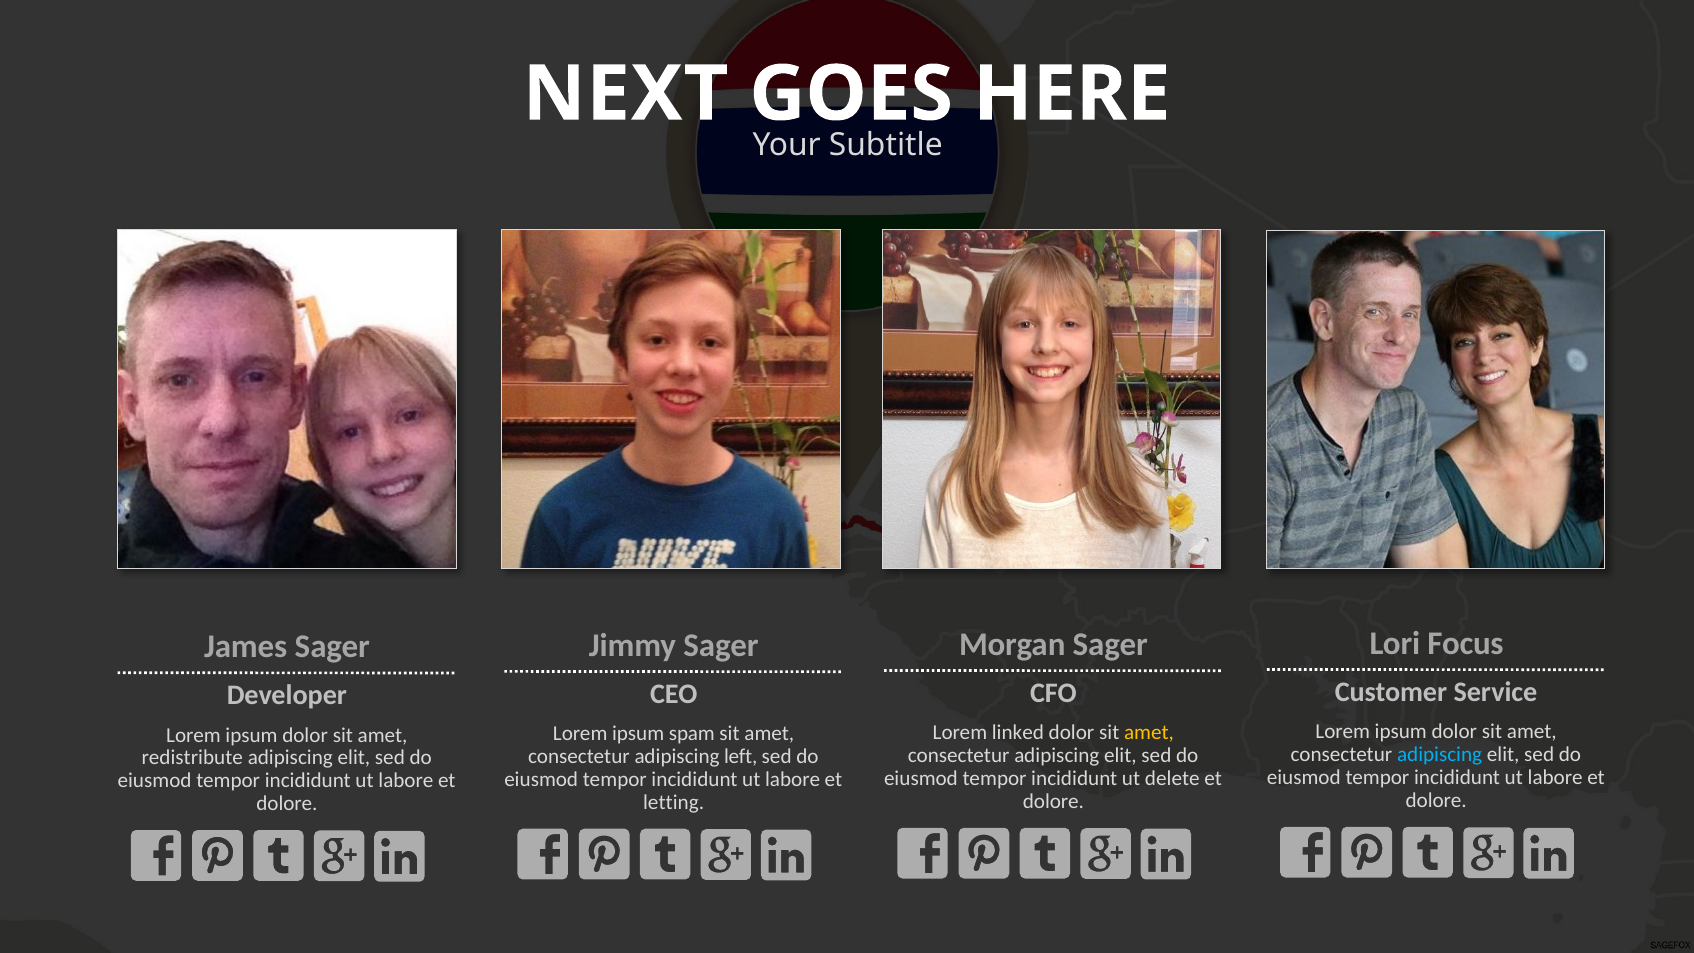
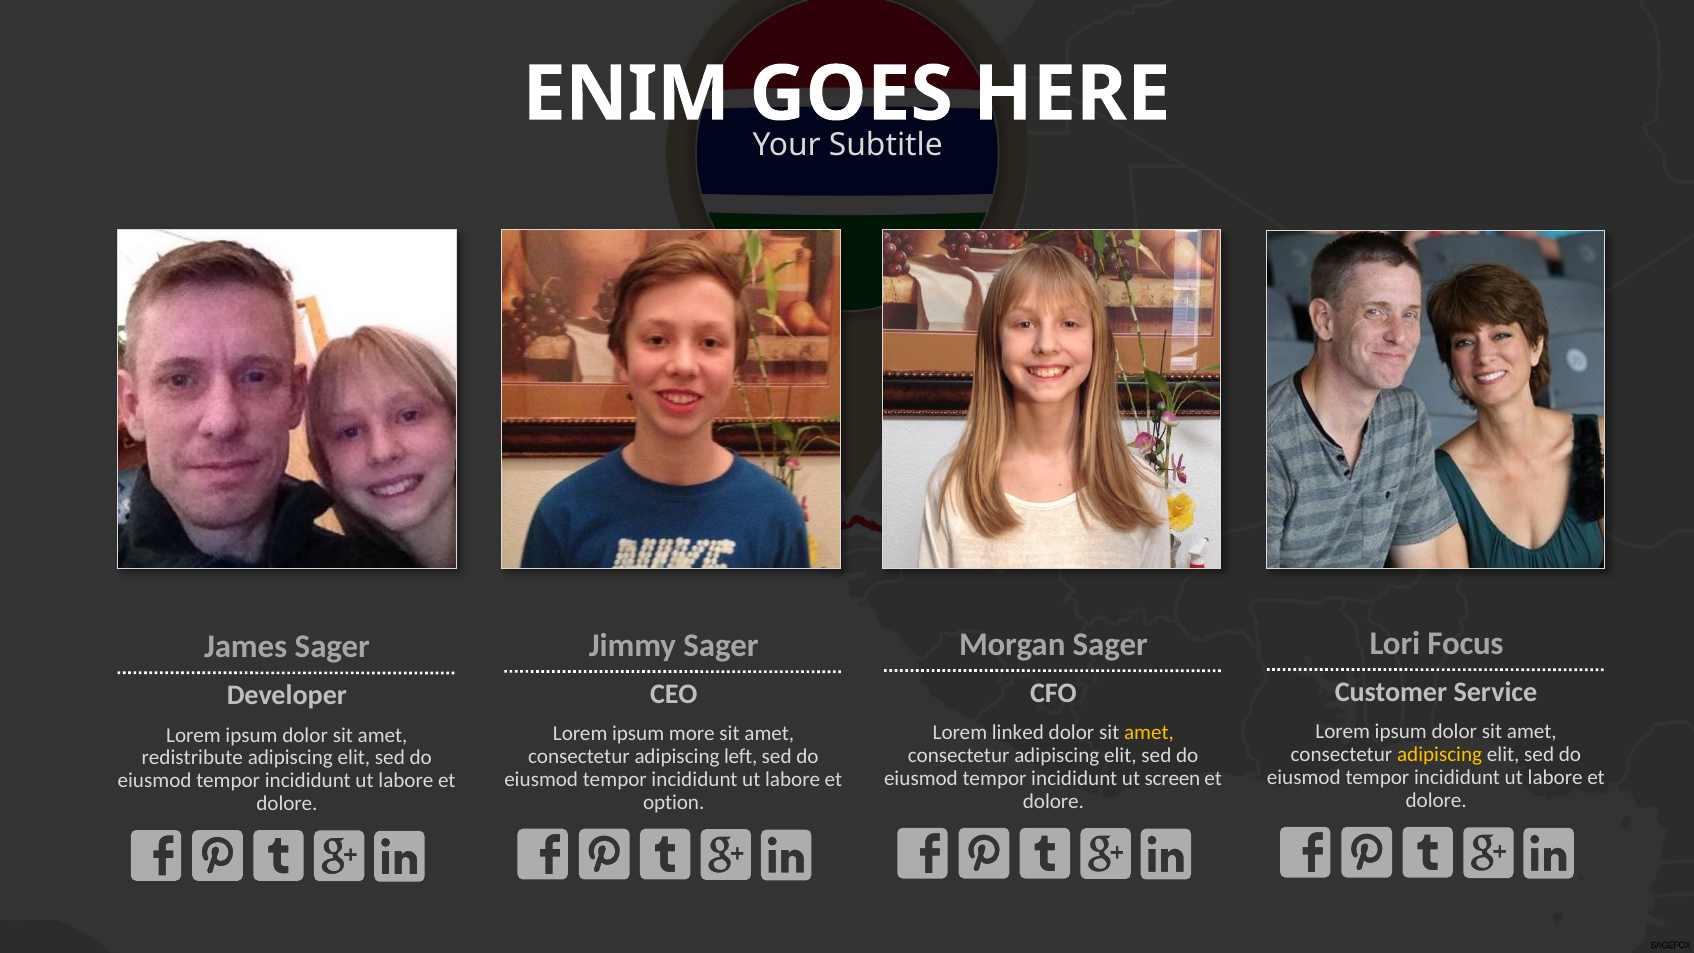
NEXT: NEXT -> ENIM (626, 94)
spam: spam -> more (692, 734)
adipiscing colour: light blue -> yellow (1440, 755)
delete: delete -> screen (1172, 778)
letting: letting -> option (674, 802)
